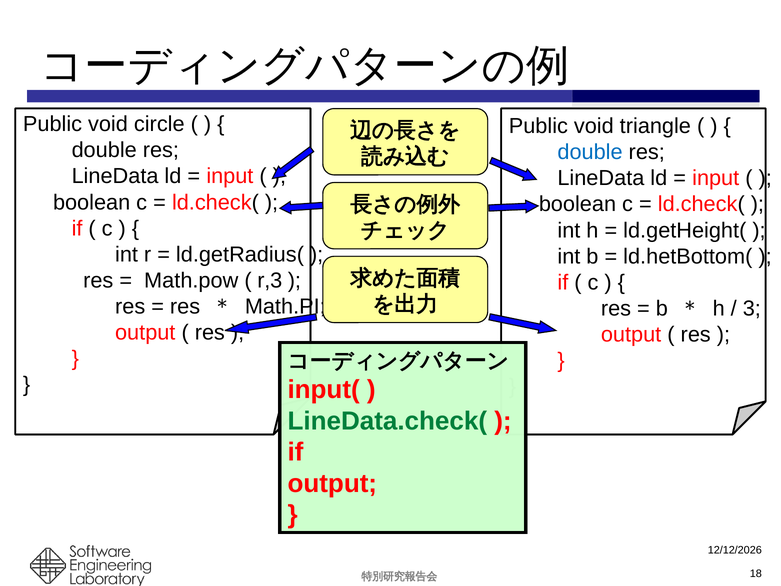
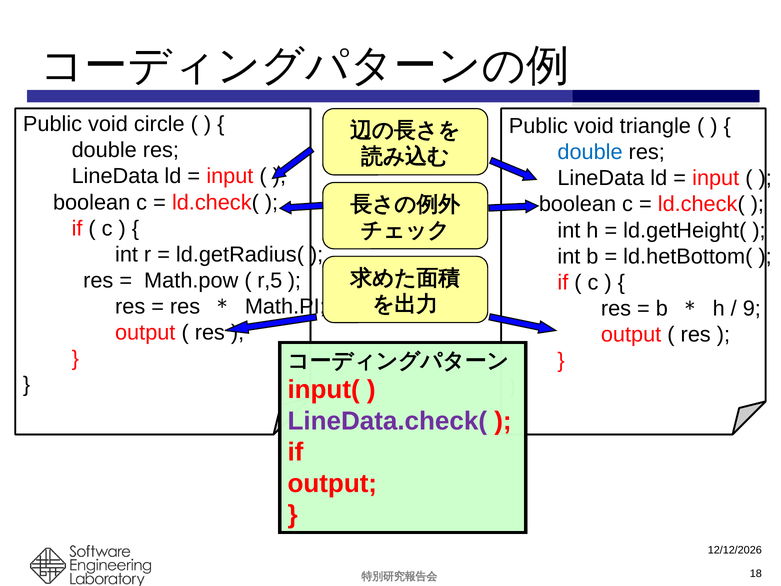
r,3: r,3 -> r,5 (270, 280)
3: 3 -> 9 (752, 308)
LineData.check( colour: green -> purple (387, 421)
